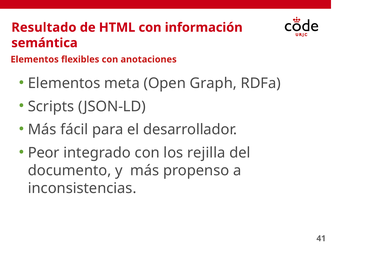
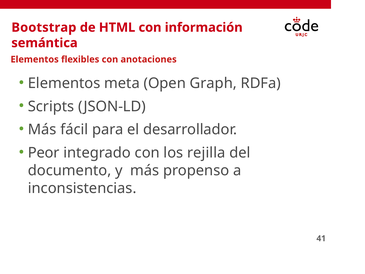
Resultado: Resultado -> Bootstrap (44, 27)
